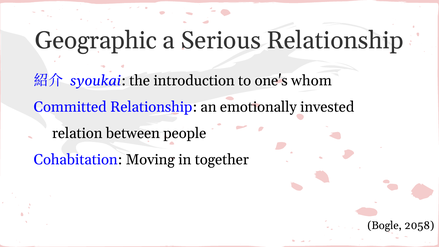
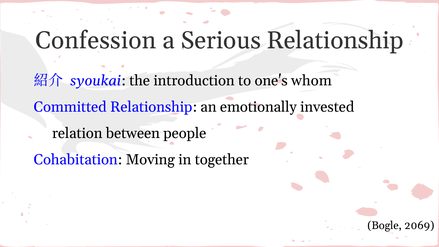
Geographic: Geographic -> Confession (96, 40)
2058: 2058 -> 2069 (419, 226)
